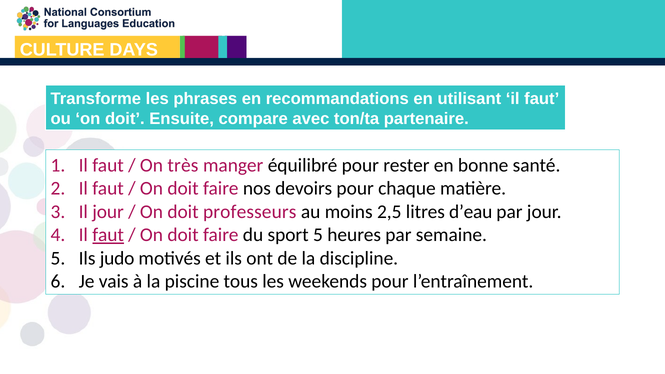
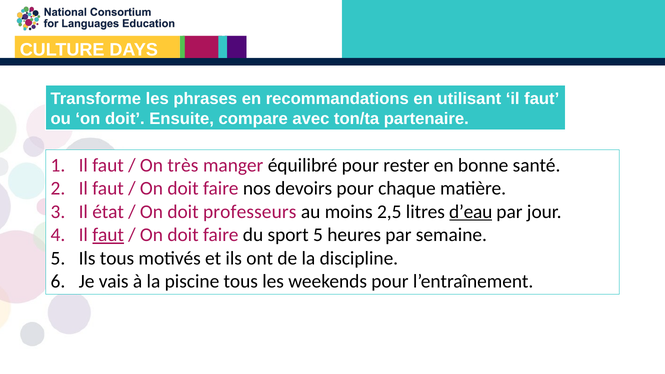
Il jour: jour -> état (108, 212)
d’eau underline: none -> present (471, 212)
Ils judo: judo -> tous (117, 258)
